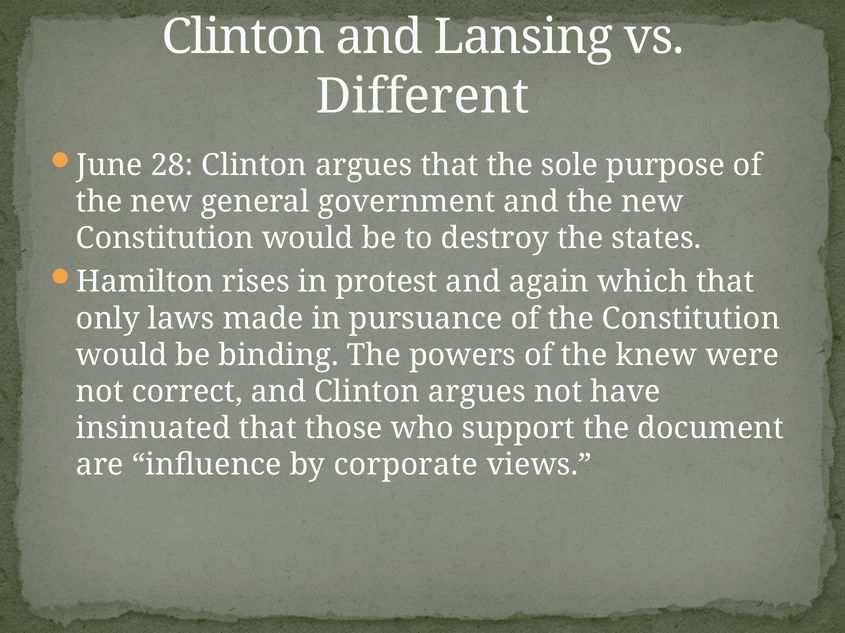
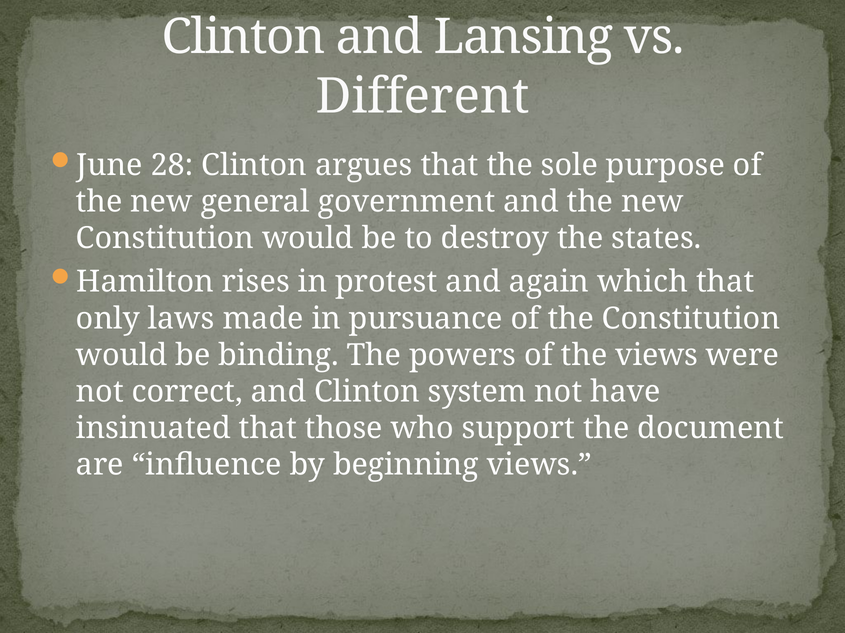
the knew: knew -> views (657, 355)
and Clinton argues: argues -> system (477, 392)
corporate: corporate -> beginning (406, 465)
